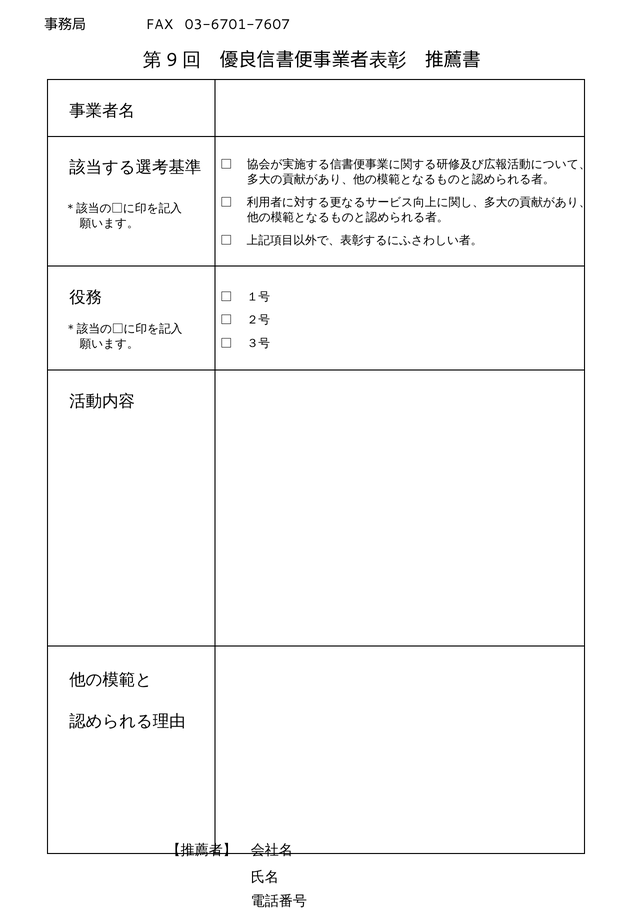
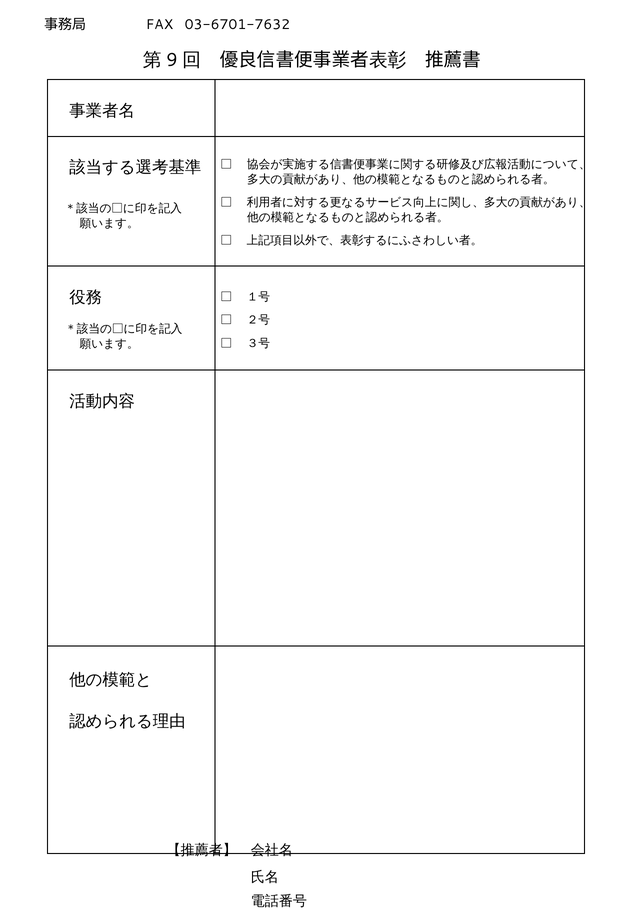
03-6701-7607: 03-6701-7607 -> 03-6701-7632 (237, 24)
